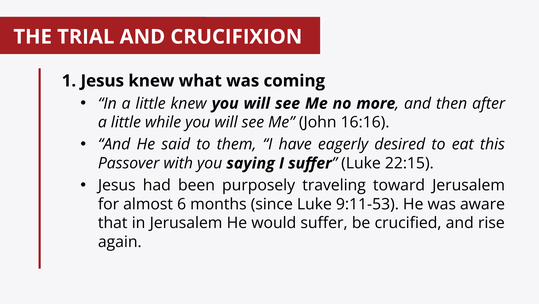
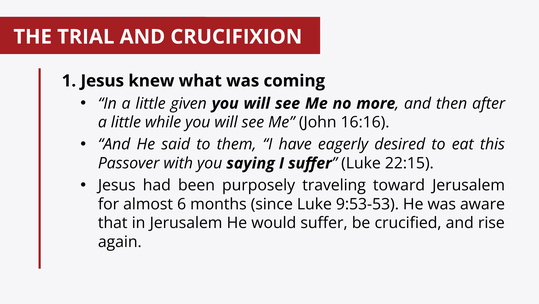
little knew: knew -> given (189, 104)
9:11-53: 9:11-53 -> 9:53-53 (367, 204)
